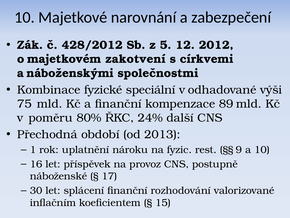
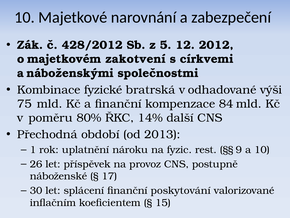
speciální: speciální -> bratrská (151, 90)
89: 89 -> 84 (226, 104)
24%: 24% -> 14% (150, 118)
16: 16 -> 26 (36, 164)
rozhodování: rozhodování -> poskytování (181, 190)
